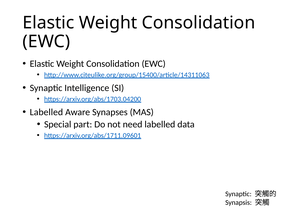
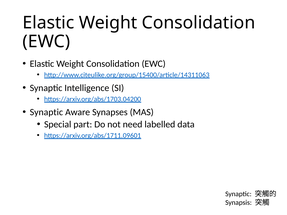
Labelled: Labelled -> Synaptic (46, 112)
